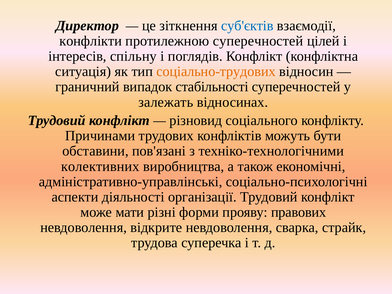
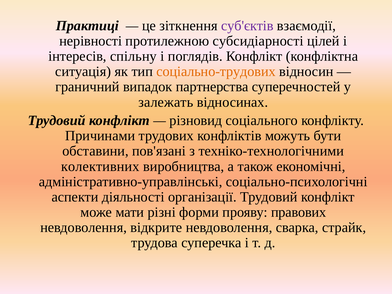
Директор: Директор -> Практиці (87, 26)
суб'єктів colour: blue -> purple (247, 26)
конфлікти: конфлікти -> нерівності (91, 41)
протилежною суперечностей: суперечностей -> субсидіарності (258, 41)
стабільності: стабільності -> партнерства (212, 87)
